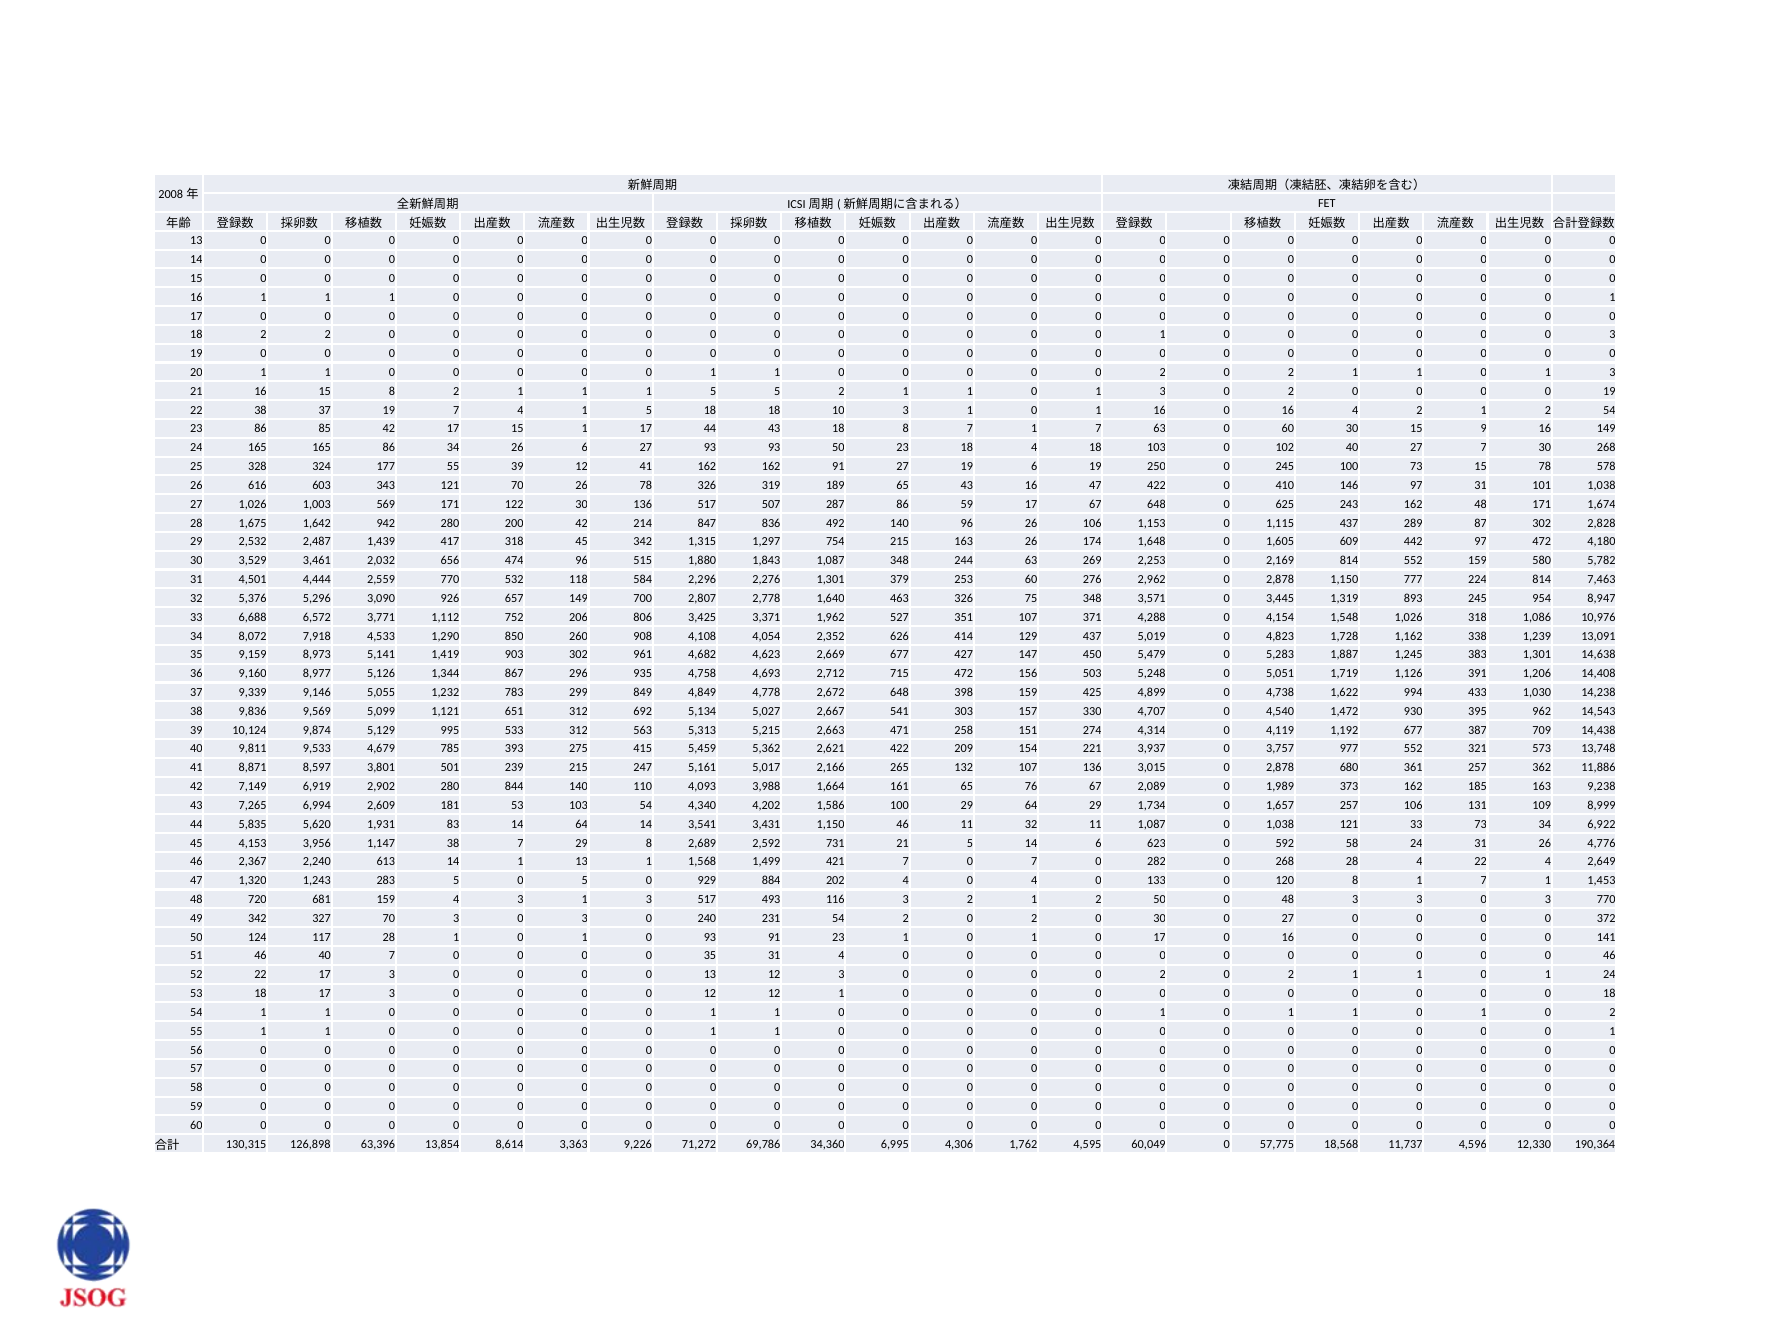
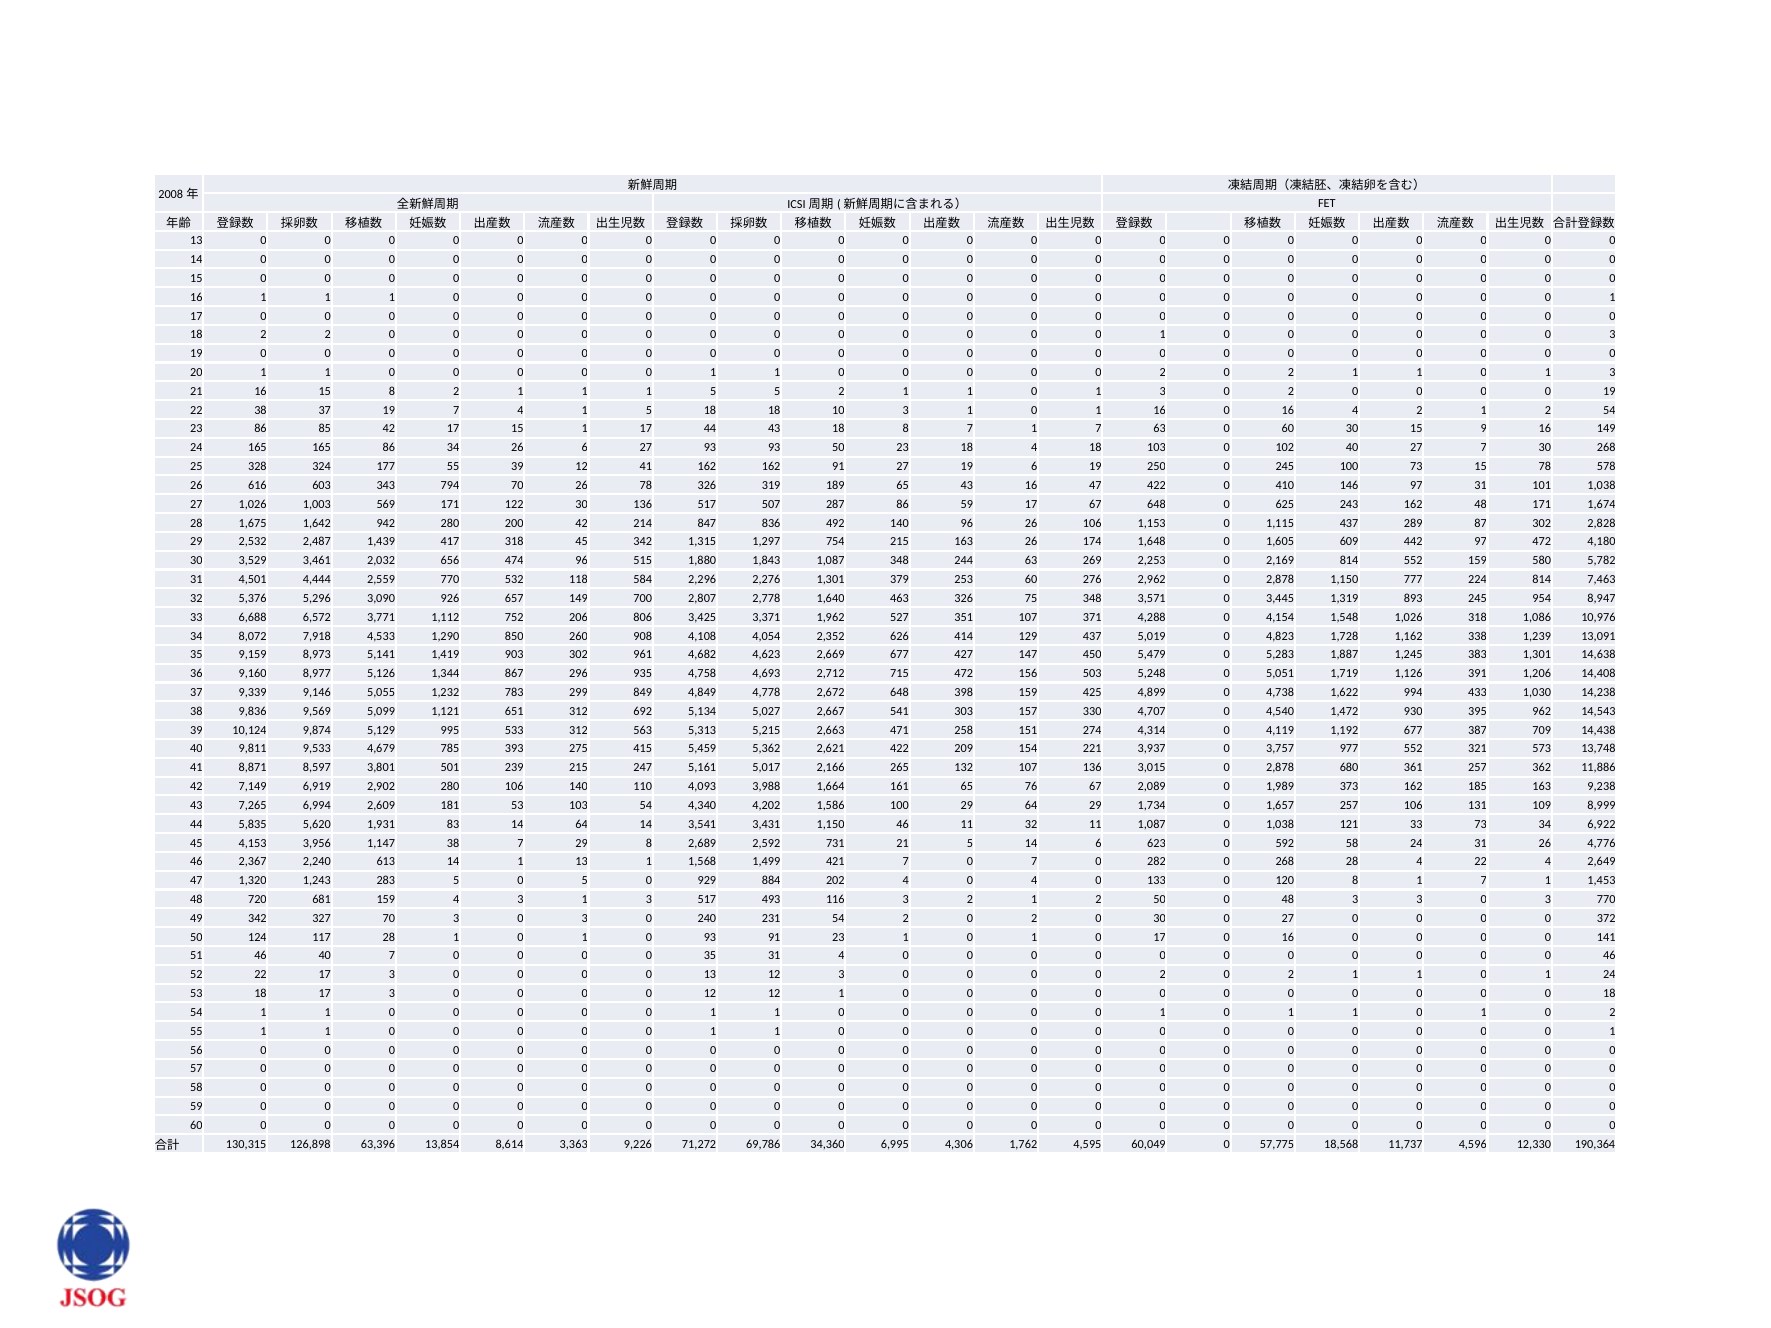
343 121: 121 -> 794 (450, 485)
280 844: 844 -> 106 (514, 787)
